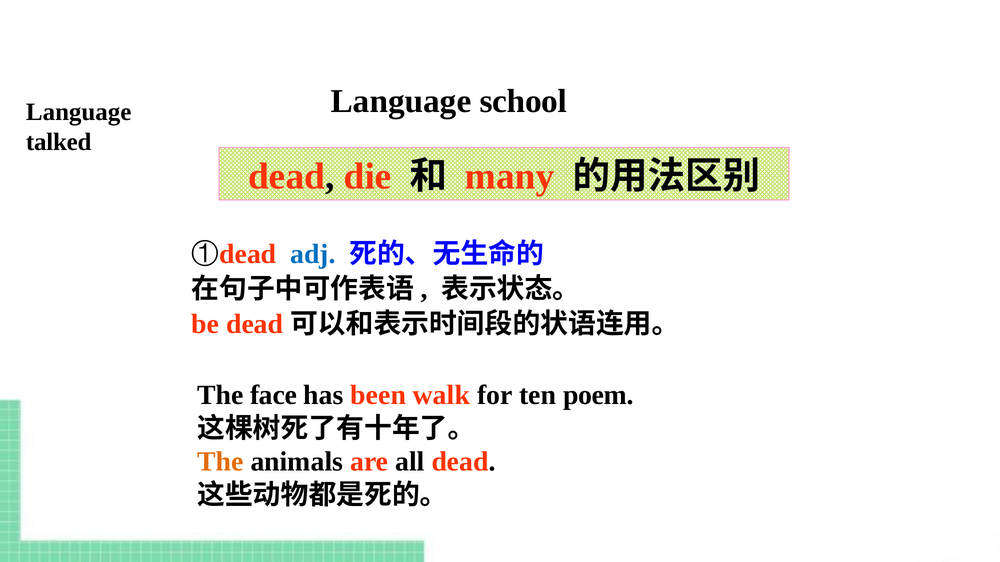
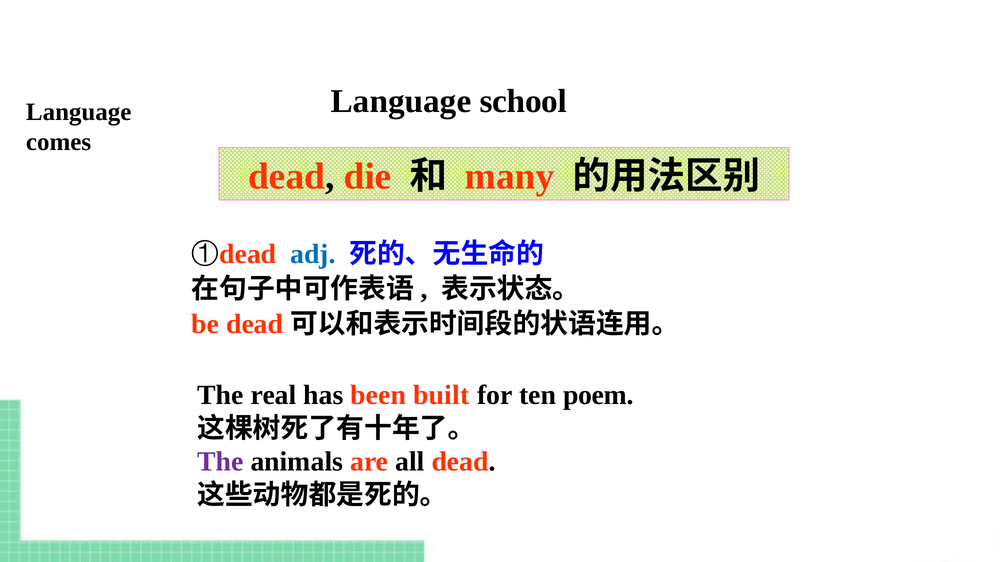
talked: talked -> comes (59, 142)
face: face -> real (273, 396)
walk: walk -> built (441, 396)
The colour: orange -> purple (220, 462)
